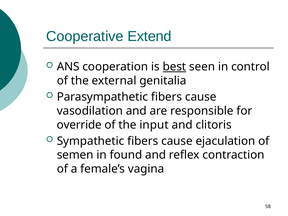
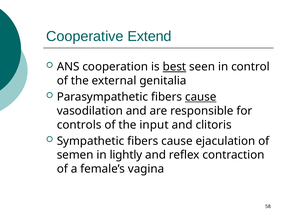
cause underline: none -> present (201, 97)
override: override -> controls (79, 125)
found: found -> lightly (126, 155)
